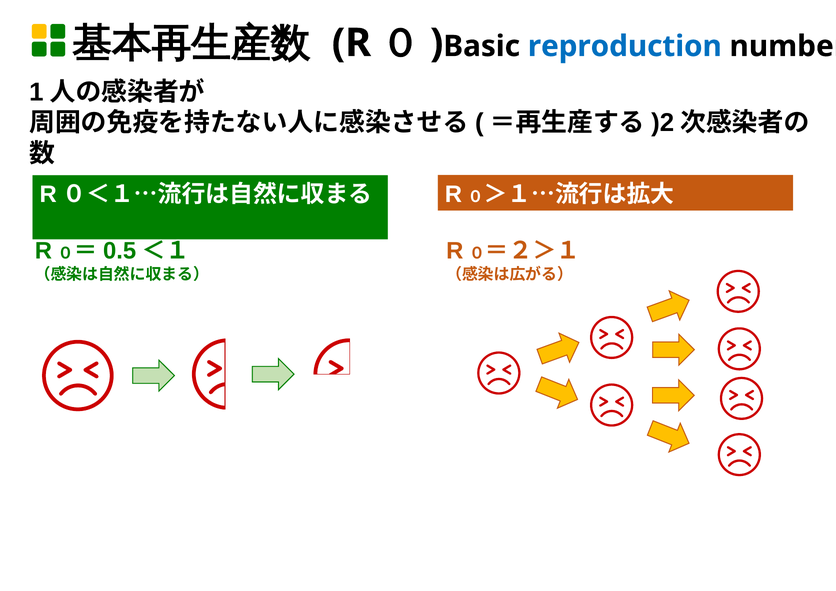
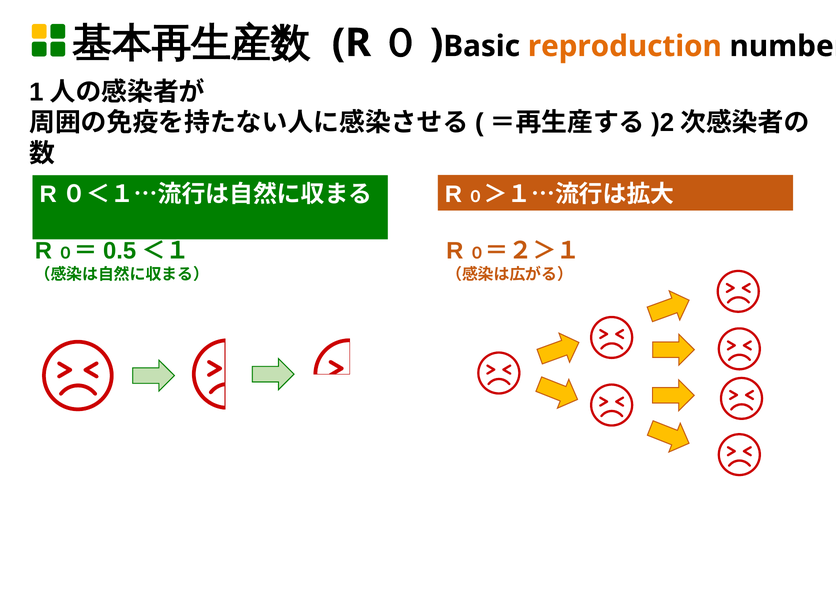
reproduction colour: blue -> orange (625, 46)
